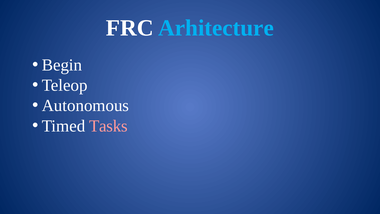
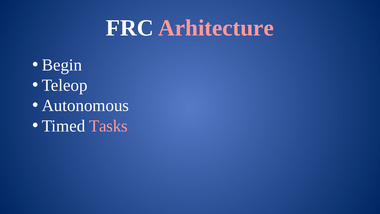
Arhitecture colour: light blue -> pink (216, 28)
